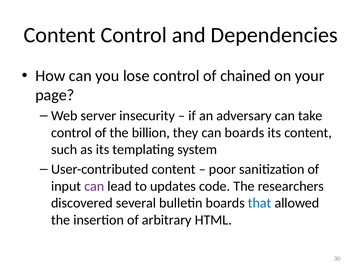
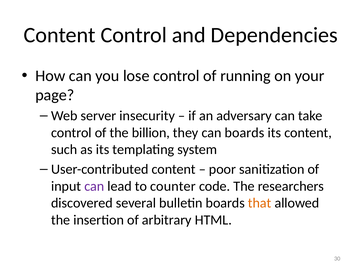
chained: chained -> running (245, 76)
updates: updates -> counter (173, 186)
that colour: blue -> orange (260, 203)
